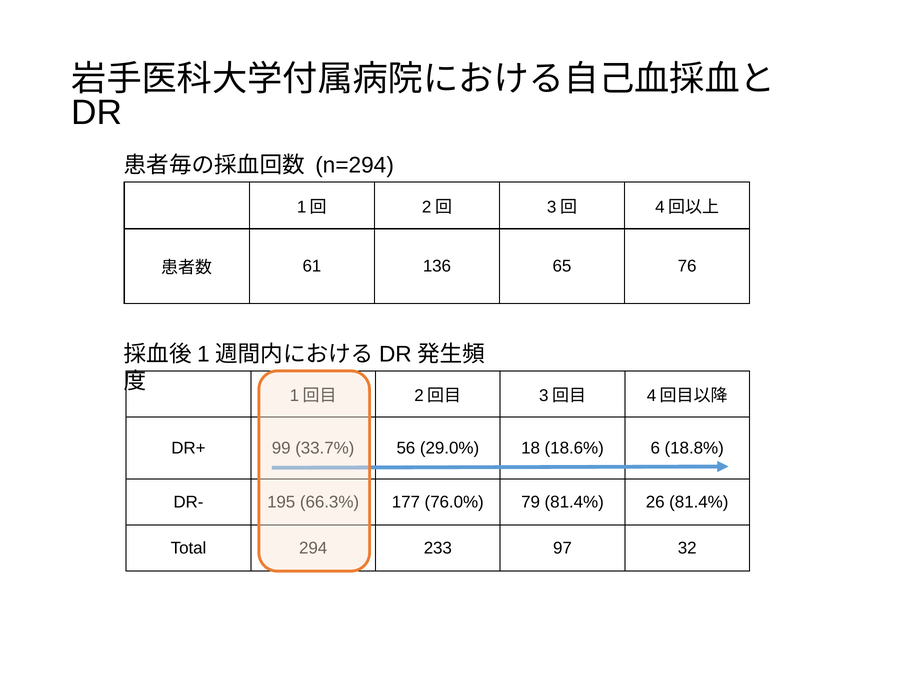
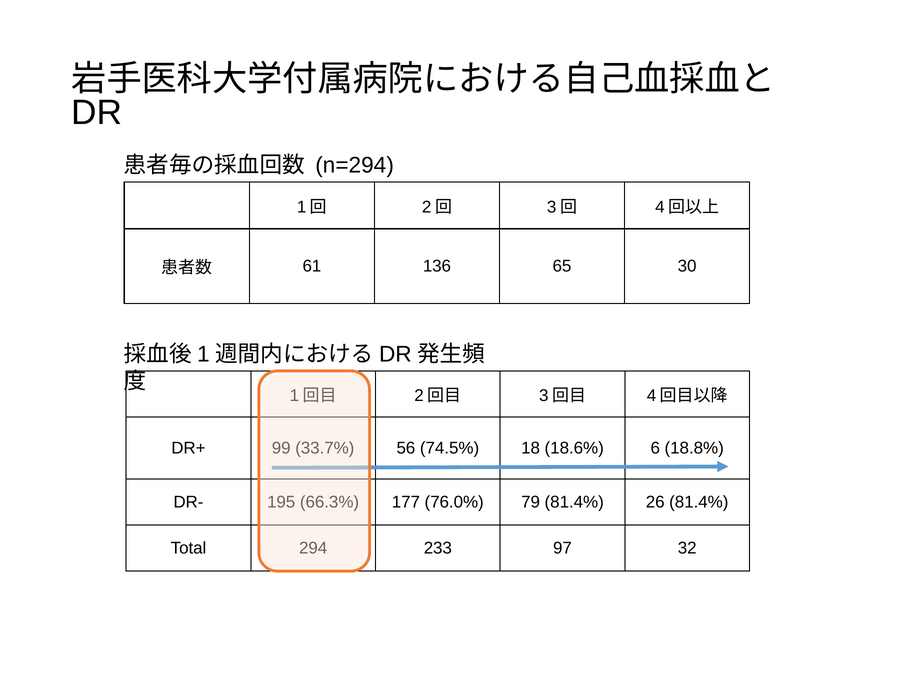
76: 76 -> 30 (687, 266)
29.0%: 29.0% -> 74.5% (450, 449)
